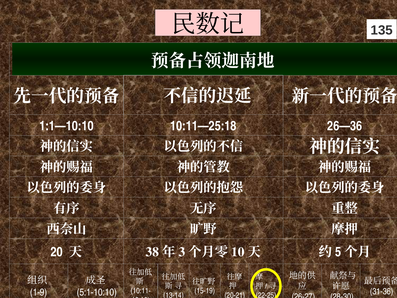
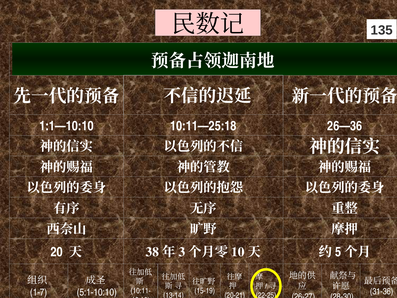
1-9: 1-9 -> 1-7 (39, 292)
